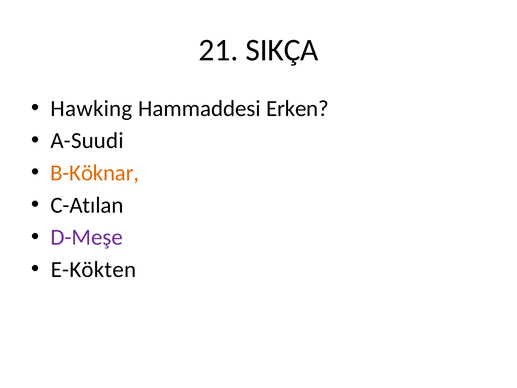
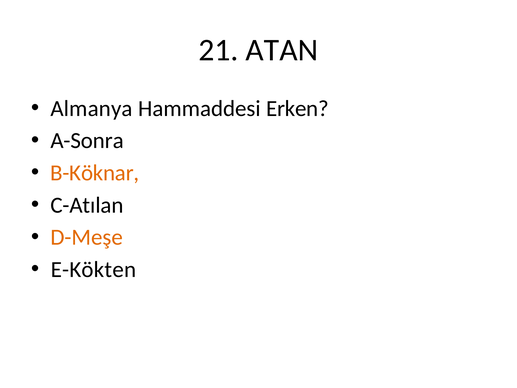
SIKÇA: SIKÇA -> ATAN (282, 50)
Hawking: Hawking -> Almanya (92, 108)
A-Suudi: A-Suudi -> A-Sonra (87, 141)
D-Meşe colour: purple -> orange (87, 237)
